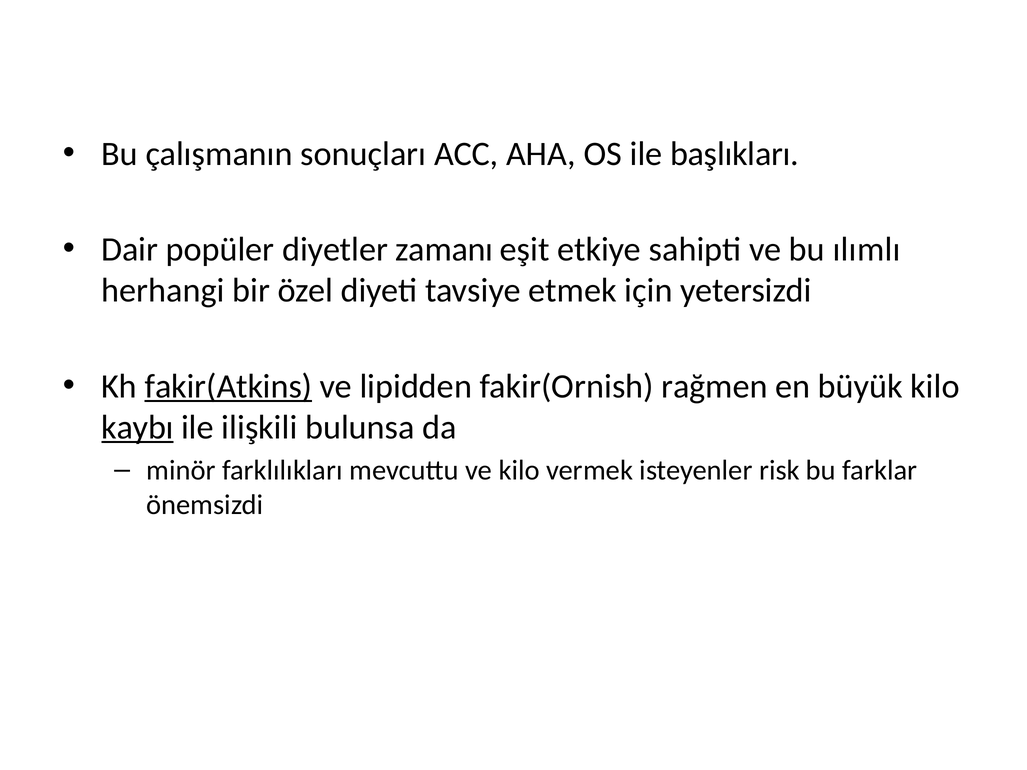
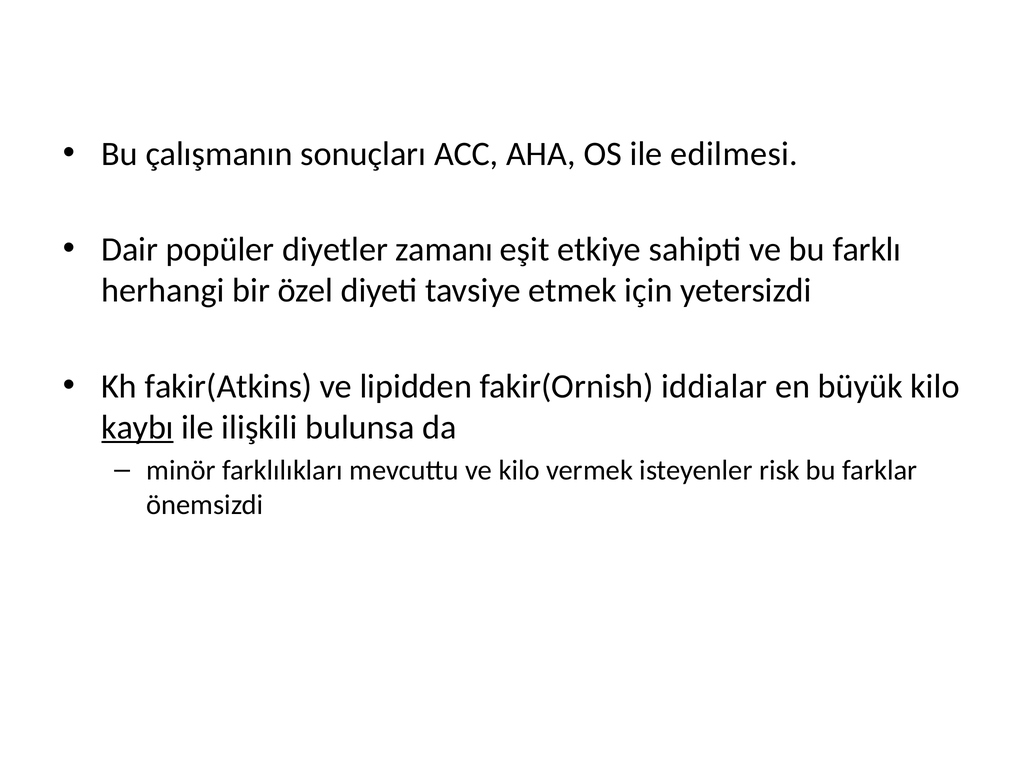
başlıkları: başlıkları -> edilmesi (734, 154)
ılımlı: ılımlı -> farklı (867, 250)
fakir(Atkins underline: present -> none (228, 387)
rağmen: rağmen -> iddialar (714, 387)
